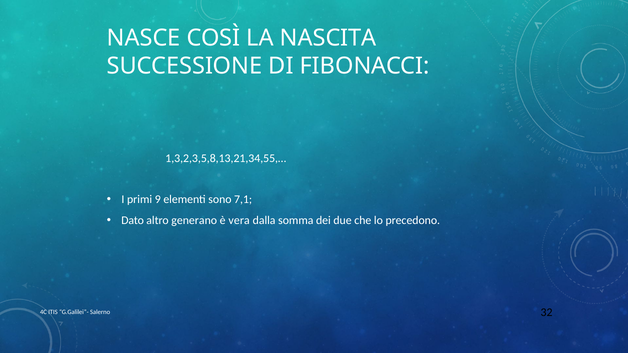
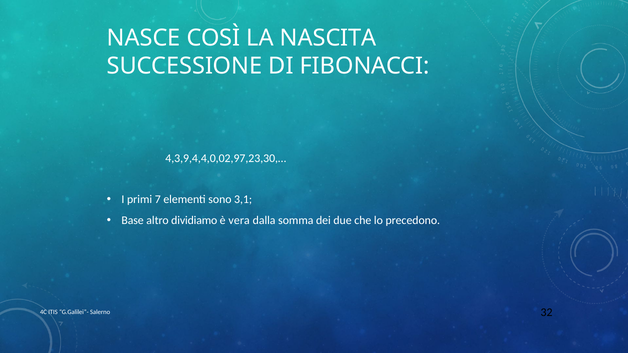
1,3,2,3,5,8,13,21,34,55,…: 1,3,2,3,5,8,13,21,34,55,… -> 4,3,9,4,4,0,02,97,23,30,… (226, 158)
9: 9 -> 7 (158, 200)
7,1: 7,1 -> 3,1 (243, 200)
Dato: Dato -> Base (133, 220)
generano: generano -> dividiamo (194, 220)
